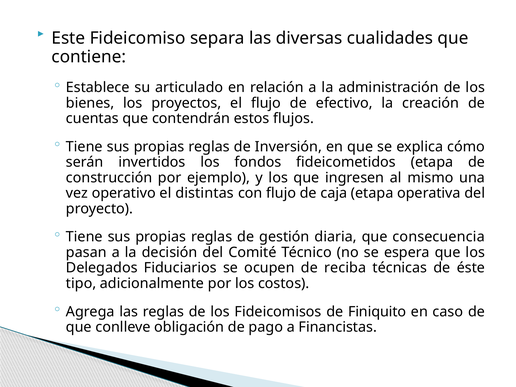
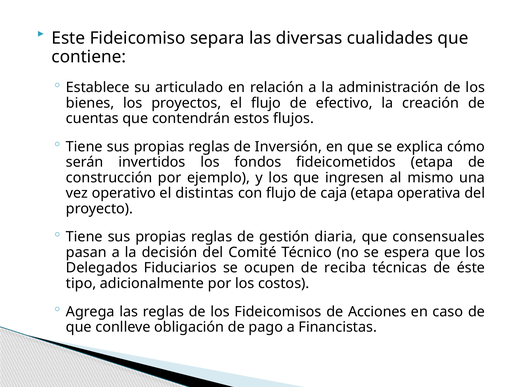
consecuencia: consecuencia -> consensuales (439, 237)
Finiquito: Finiquito -> Acciones (377, 312)
